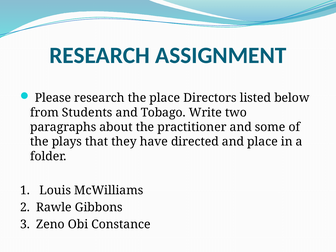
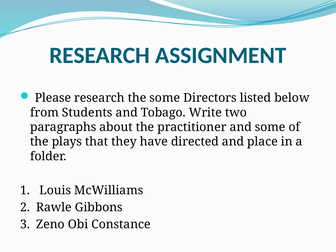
the place: place -> some (165, 98)
